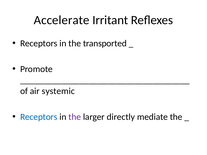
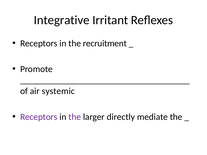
Accelerate: Accelerate -> Integrative (62, 20)
transported: transported -> recruitment (105, 43)
Receptors colour: blue -> purple (39, 117)
